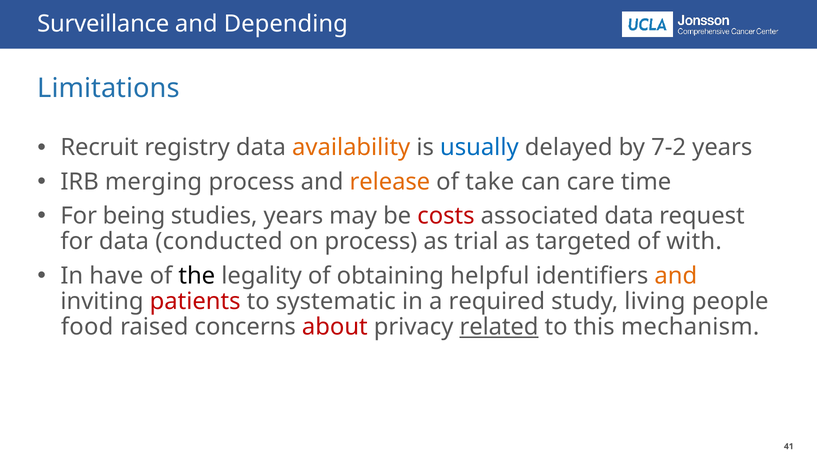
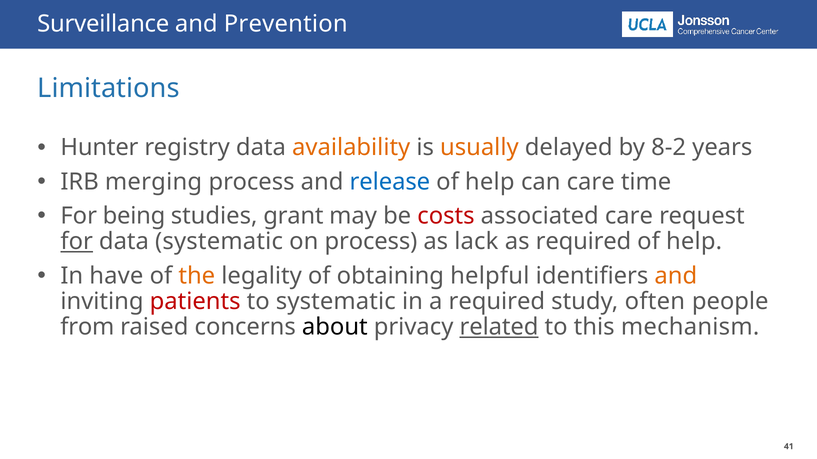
Depending: Depending -> Prevention (286, 24)
Recruit: Recruit -> Hunter (99, 148)
usually colour: blue -> orange (479, 148)
7-2: 7-2 -> 8-2 (669, 148)
release colour: orange -> blue (390, 182)
take: take -> help (490, 182)
studies years: years -> grant (293, 216)
associated data: data -> care (629, 216)
for underline: none -> present (77, 242)
data conducted: conducted -> systematic (219, 242)
trial: trial -> lack (476, 242)
as targeted: targeted -> required (583, 242)
with: with -> help (694, 242)
the colour: black -> orange (197, 276)
living: living -> often (655, 302)
food: food -> from (87, 328)
about colour: red -> black (335, 328)
